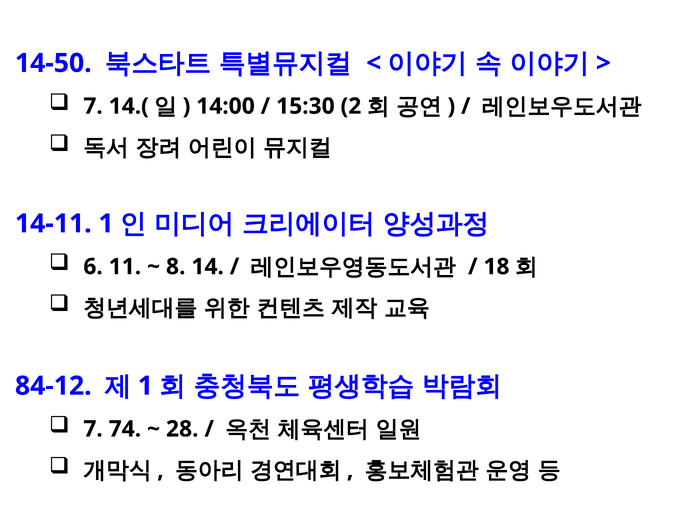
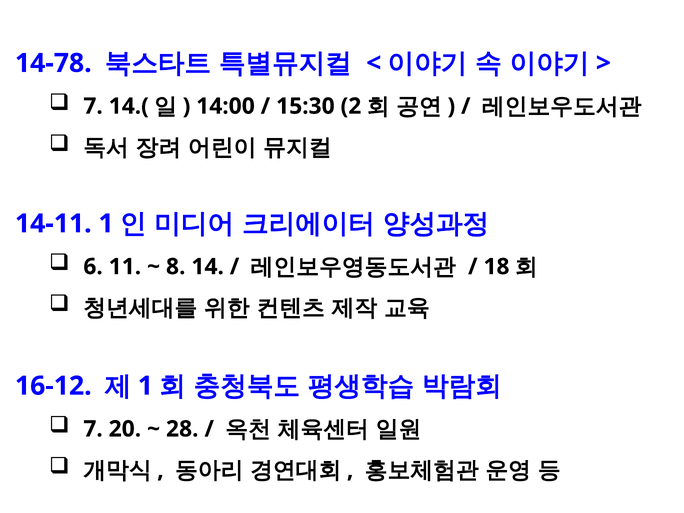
14-50: 14-50 -> 14-78 (53, 63)
84-12: 84-12 -> 16-12 (53, 386)
74: 74 -> 20 (125, 429)
